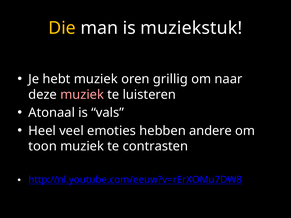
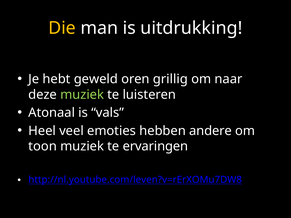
muziekstuk: muziekstuk -> uitdrukking (191, 28)
hebt muziek: muziek -> geweld (96, 79)
muziek colour: pink -> light green (82, 95)
contrasten: contrasten -> ervaringen (155, 146)
http://nl.youtube.com/eeuw?v=rErXOMu7DW8: http://nl.youtube.com/eeuw?v=rErXOMu7DW8 -> http://nl.youtube.com/leven?v=rErXOMu7DW8 (135, 180)
